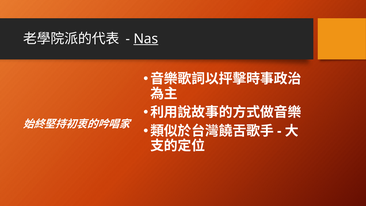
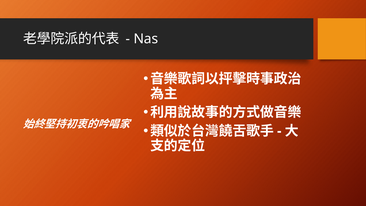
Nas underline: present -> none (146, 39)
